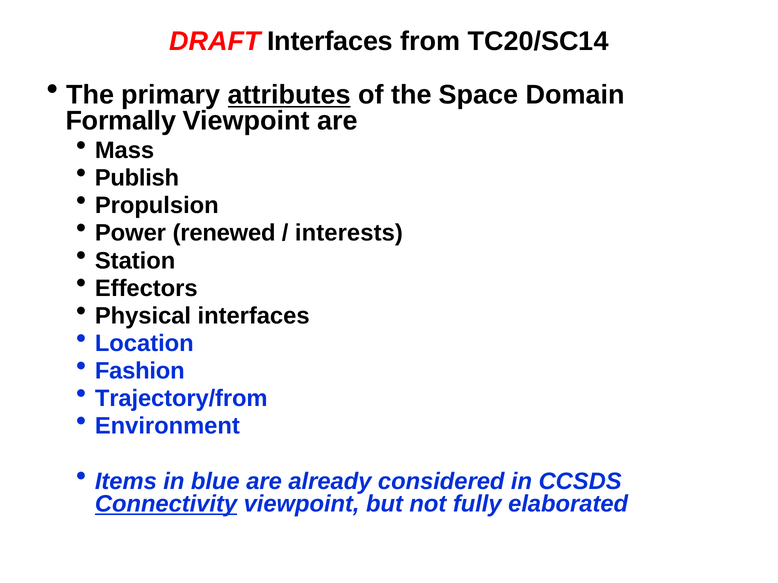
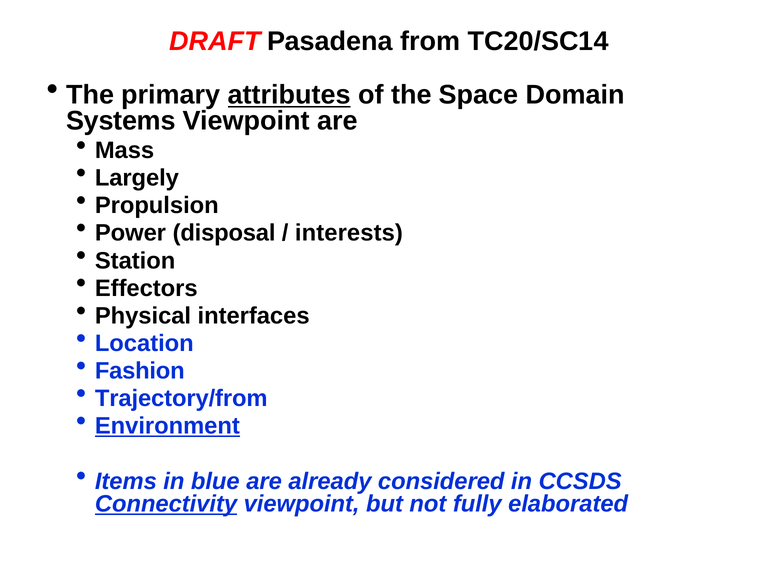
DRAFT Interfaces: Interfaces -> Pasadena (330, 42)
Formally: Formally -> Systems (121, 121)
Publish: Publish -> Largely (137, 178)
renewed: renewed -> disposal (224, 233)
Environment underline: none -> present (167, 426)
